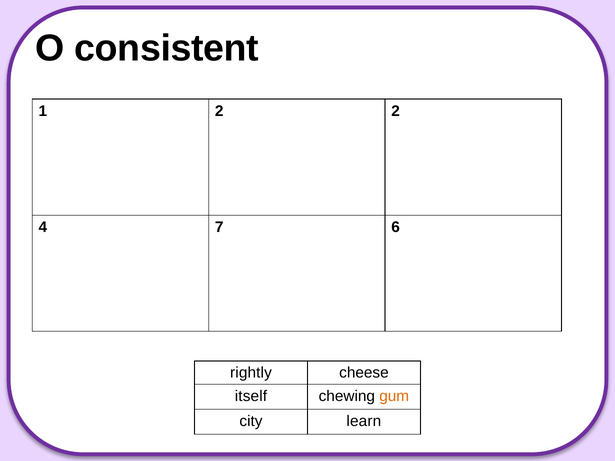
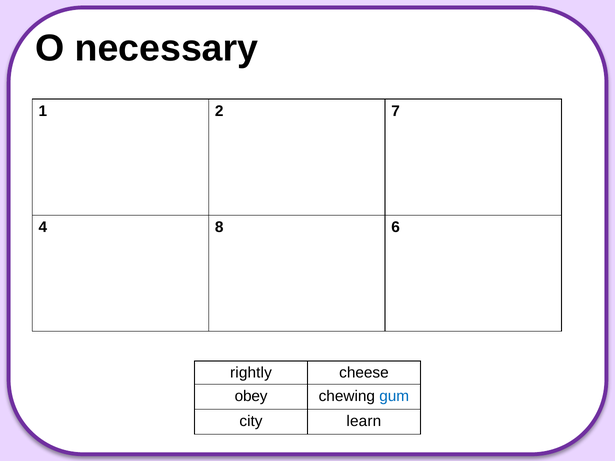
consistent: consistent -> necessary (166, 49)
2 2: 2 -> 7 (396, 111)
7: 7 -> 8 (219, 227)
itself: itself -> obey (251, 397)
gum colour: orange -> blue (394, 397)
